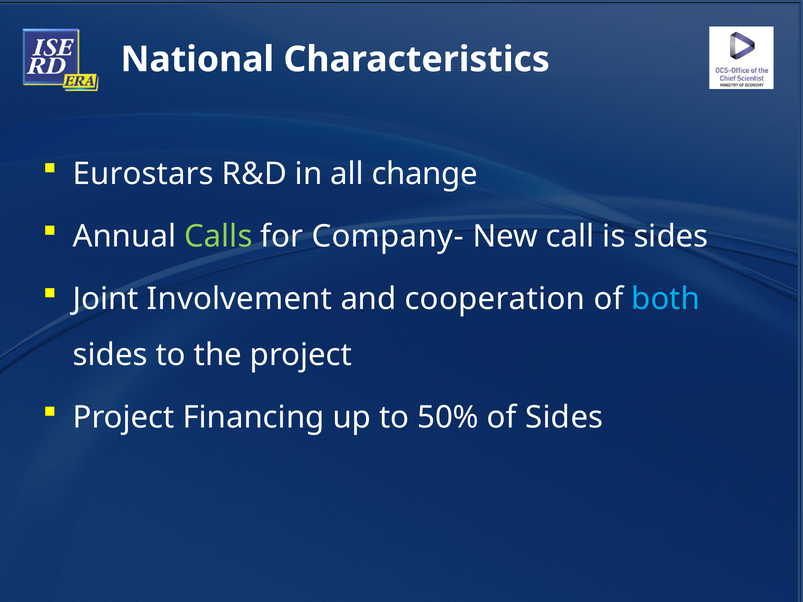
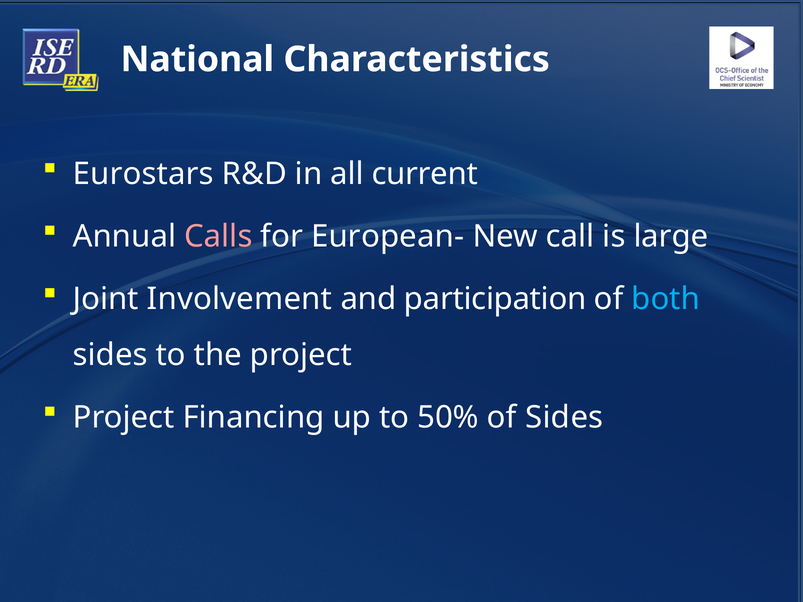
change: change -> current (425, 174)
Calls colour: light green -> pink (218, 237)
Company-: Company- -> European- (388, 237)
is sides: sides -> large (671, 237)
cooperation: cooperation -> participation (495, 299)
